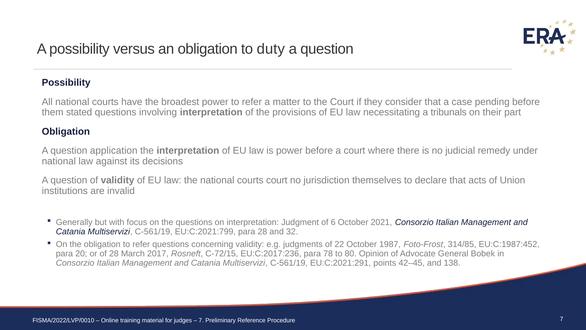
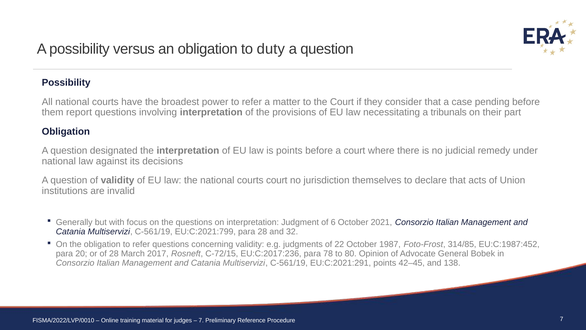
stated: stated -> report (79, 112)
application: application -> designated (114, 150)
is power: power -> points (289, 150)
